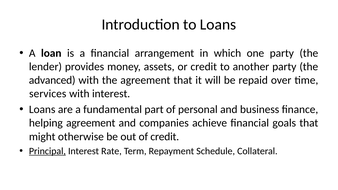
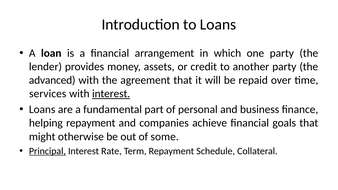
interest underline: none -> present (111, 94)
helping agreement: agreement -> repayment (91, 123)
of credit: credit -> some (165, 137)
